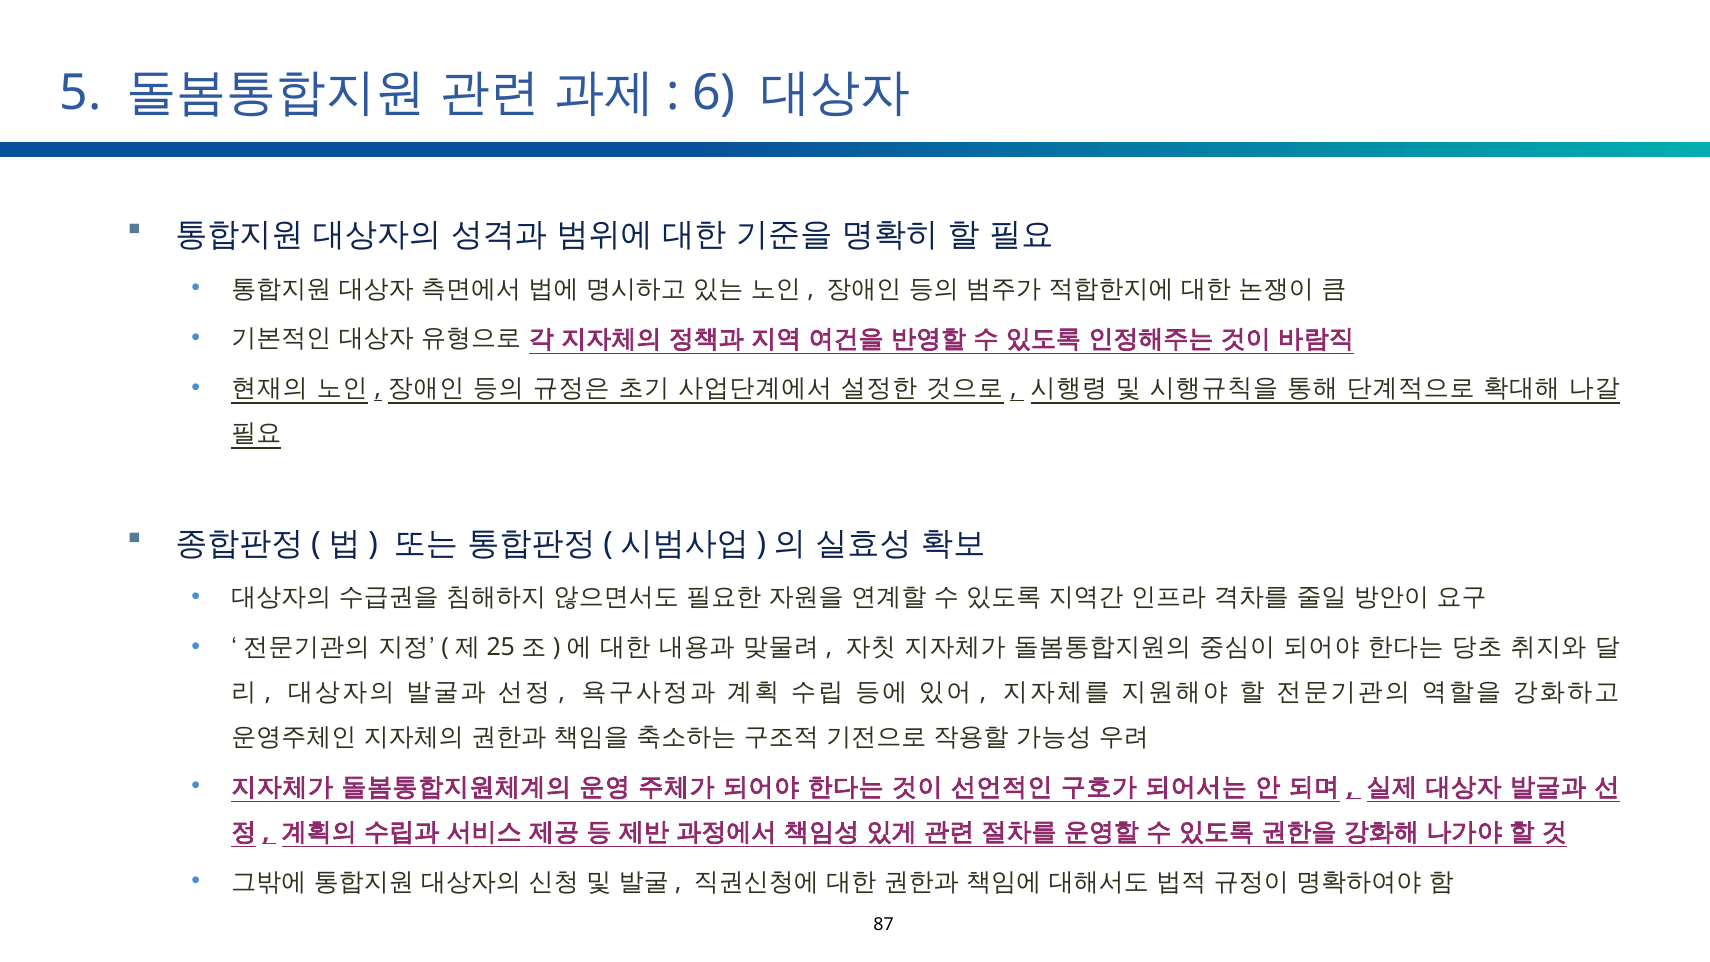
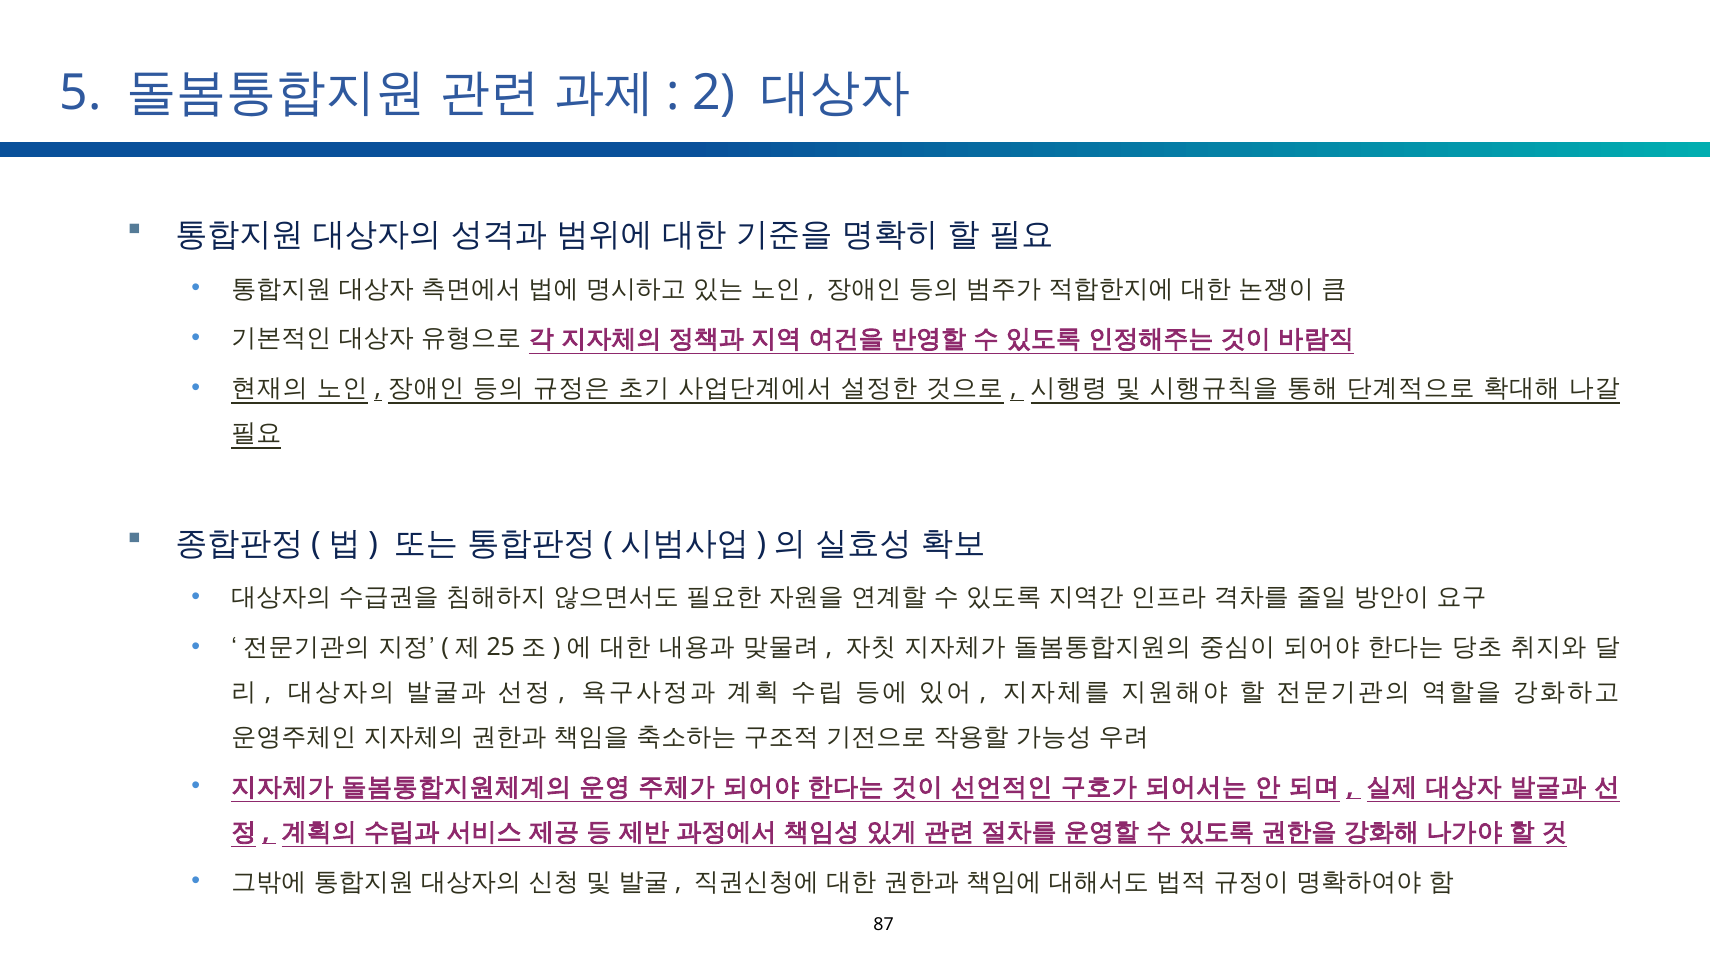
6: 6 -> 2 (714, 93)
